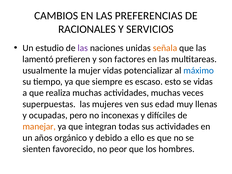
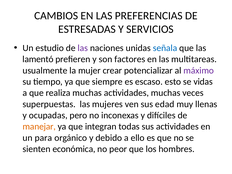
RACIONALES: RACIONALES -> ESTRESADAS (87, 29)
señala colour: orange -> blue (165, 48)
mujer vidas: vidas -> crear (112, 70)
máximo colour: blue -> purple (199, 70)
años: años -> para (43, 138)
favorecido: favorecido -> económica (74, 149)
